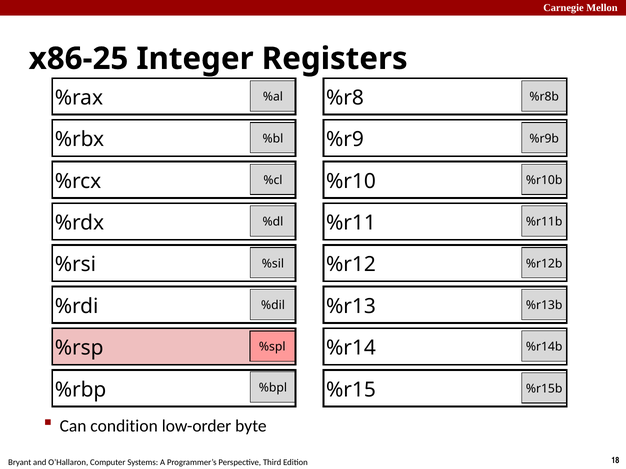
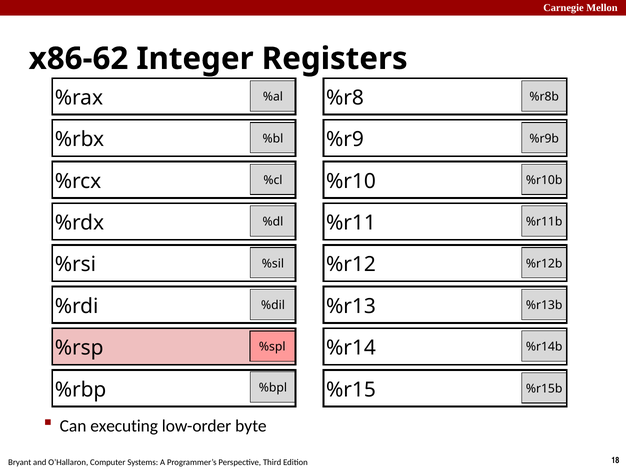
x86-25: x86-25 -> x86-62 (78, 59)
condition: condition -> executing (124, 426)
